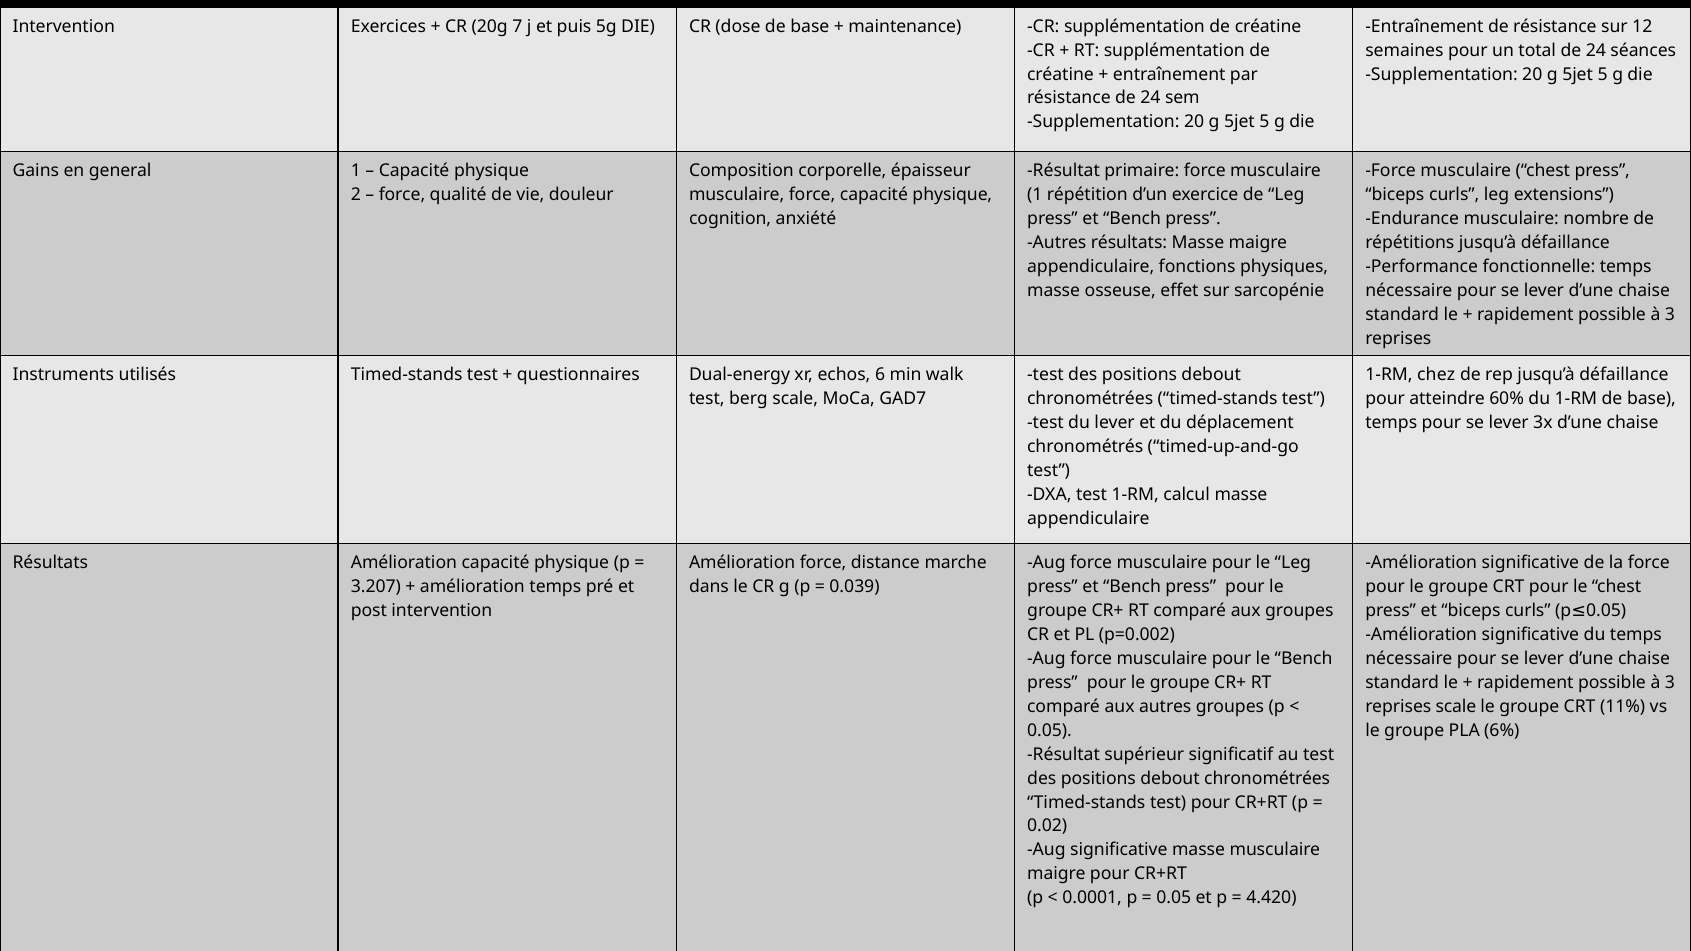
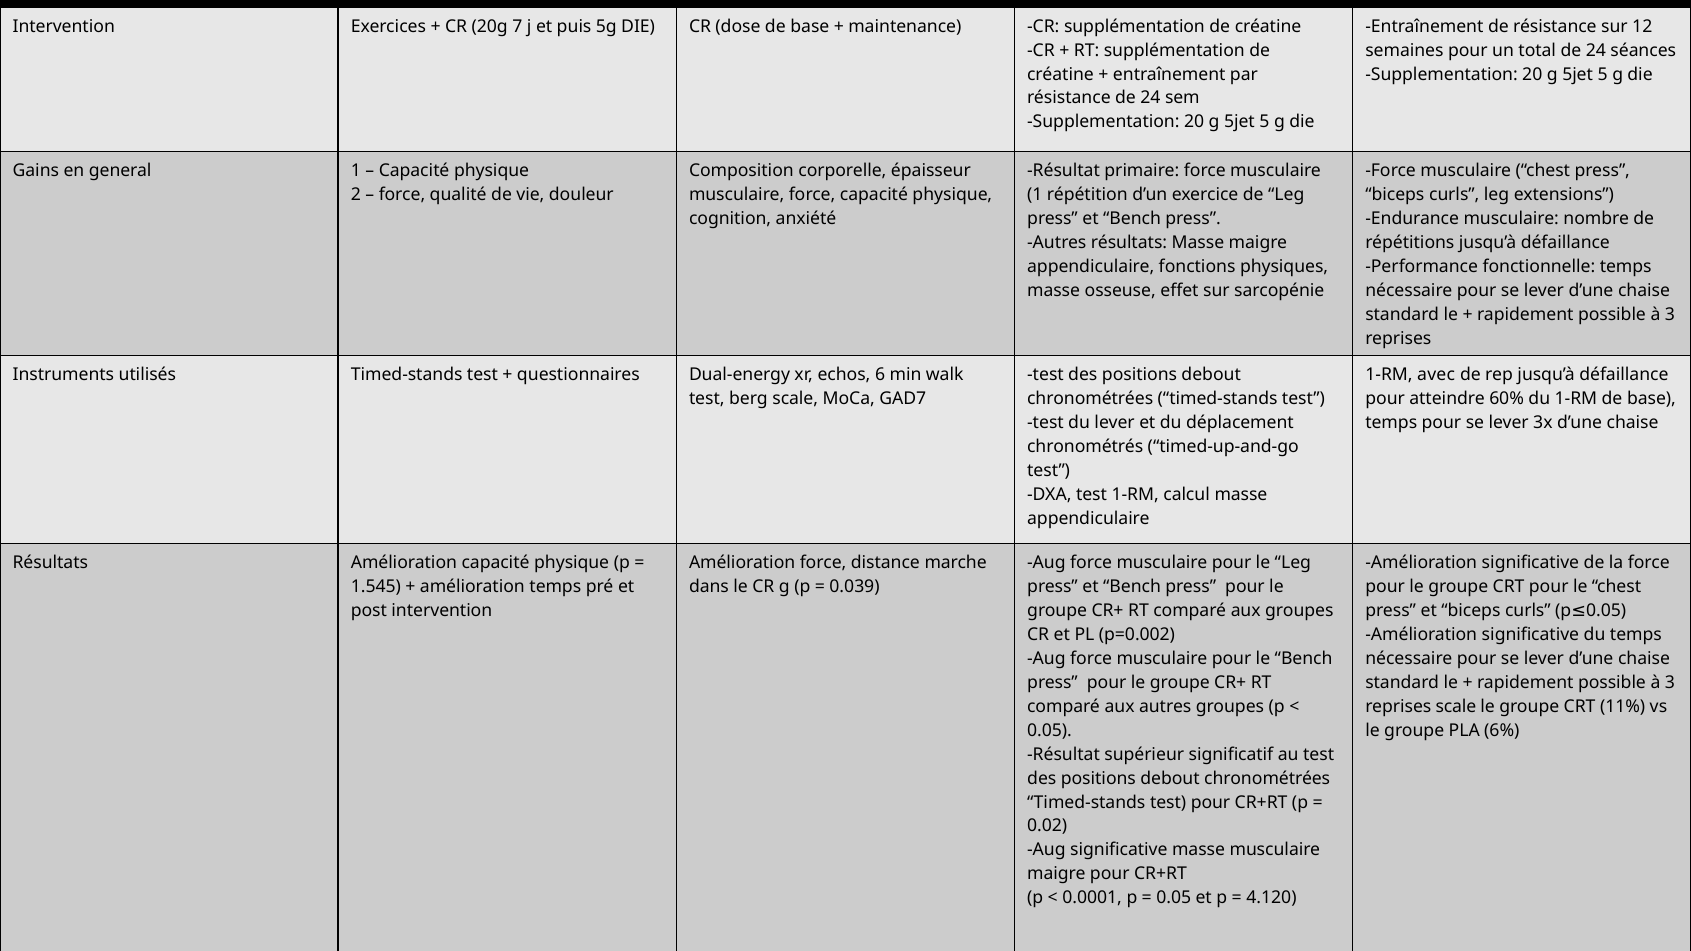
chez: chez -> avec (1436, 375)
3.207: 3.207 -> 1.545 (376, 587)
4.420: 4.420 -> 4.120 (1271, 898)
